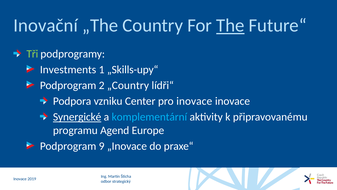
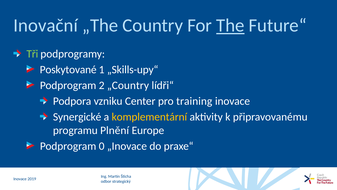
Investments: Investments -> Poskytované (68, 70)
pro inovace: inovace -> training (194, 101)
Synergické underline: present -> none (77, 117)
komplementární colour: light blue -> yellow (149, 117)
Agend: Agend -> Plnění (115, 130)
9: 9 -> 0 (102, 146)
